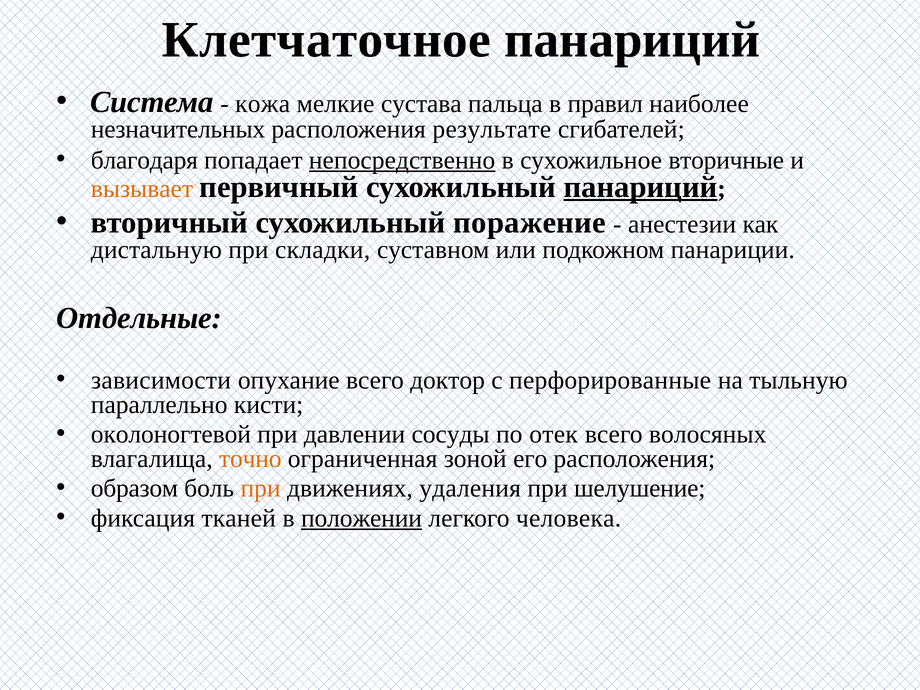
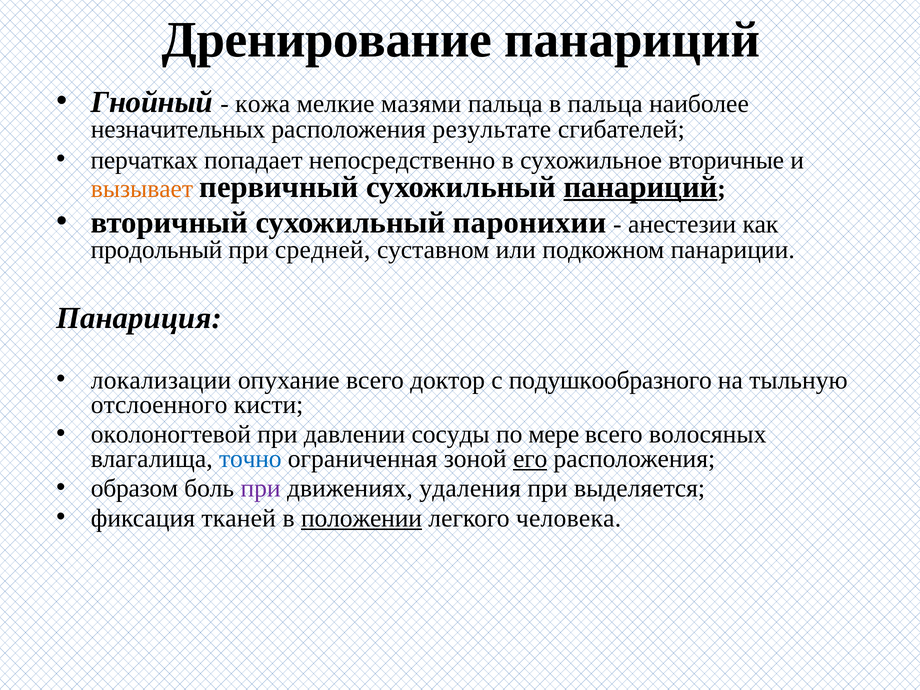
Клетчаточное: Клетчаточное -> Дренирование (327, 40)
Система: Система -> Гнойный (152, 102)
сустава: сустава -> мазями (421, 104)
в правил: правил -> пальца (605, 104)
благодаря: благодаря -> перчатках (144, 160)
непосредственно underline: present -> none (402, 160)
поражение: поражение -> паронихии (530, 222)
дистальную: дистальную -> продольный (157, 250)
складки: складки -> средней (323, 250)
Отдельные: Отдельные -> Панариция (139, 318)
зависимости: зависимости -> локализации (161, 380)
перфорированные: перфорированные -> подушкообразного (610, 380)
параллельно: параллельно -> отслоенного (159, 405)
отек: отек -> мере (554, 434)
точно colour: orange -> blue (250, 459)
его underline: none -> present (530, 459)
при colour: orange -> purple (261, 489)
шелушение: шелушение -> выделяется (640, 489)
